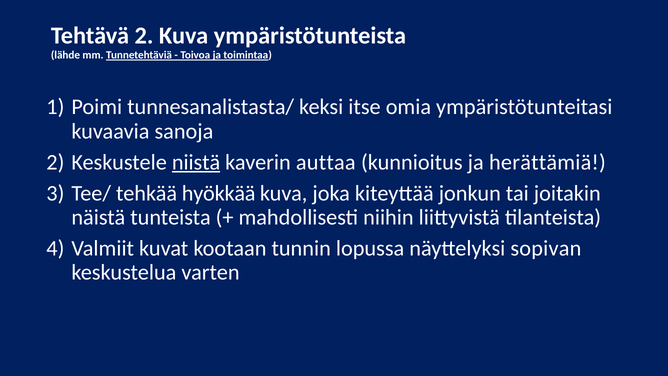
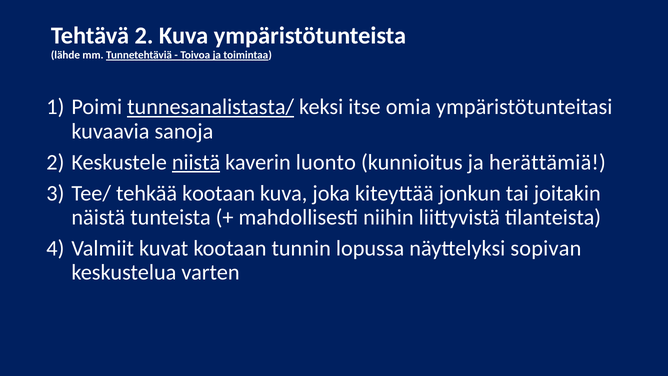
tunnesanalistasta/ underline: none -> present (211, 107)
auttaa: auttaa -> luonto (326, 162)
tehkää hyökkää: hyökkää -> kootaan (219, 193)
